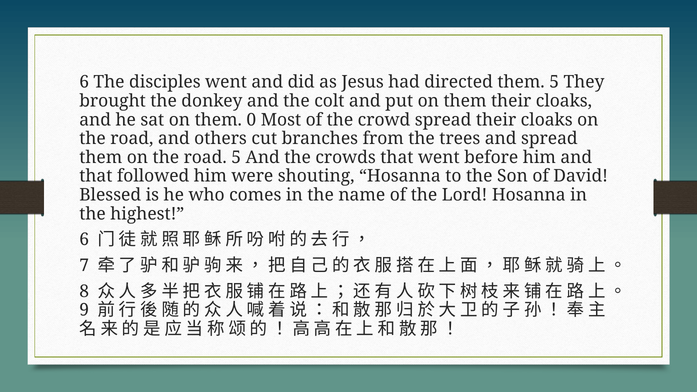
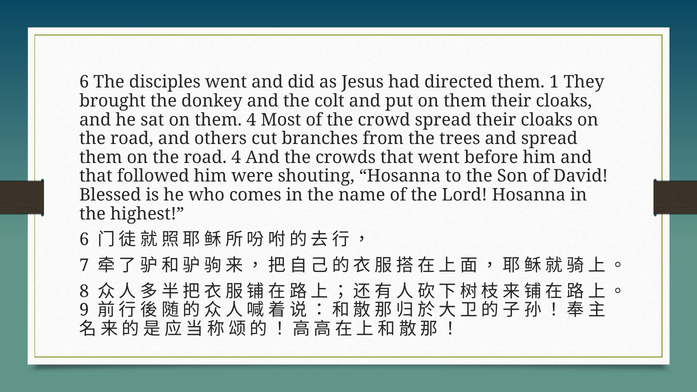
them 5: 5 -> 1 (554, 82)
them 0: 0 -> 4 (251, 120)
road 5: 5 -> 4 (236, 157)
